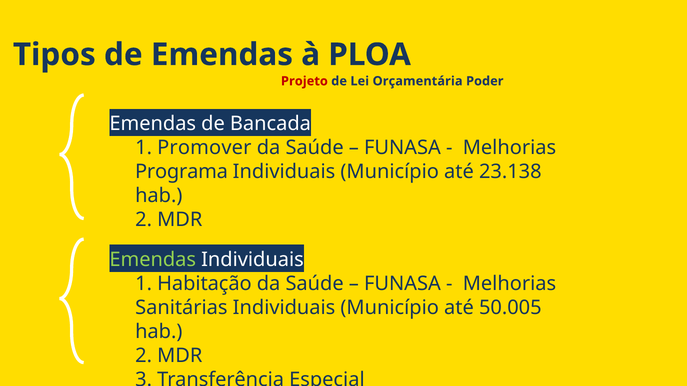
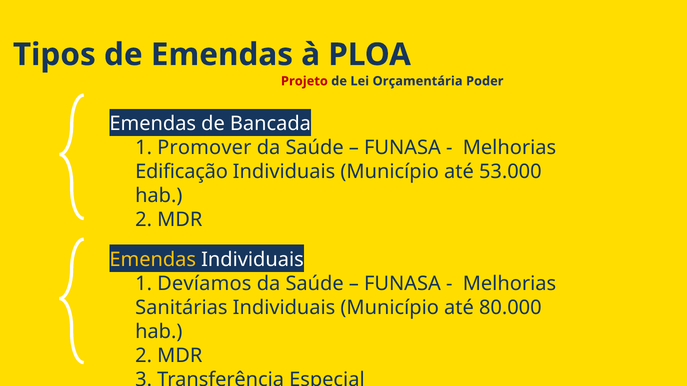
Programa: Programa -> Edificação (182, 172)
23.138: 23.138 -> 53.000 (510, 172)
Emendas colour: light green -> yellow (153, 260)
Habitação: Habitação -> Devíamos (204, 284)
50.005: 50.005 -> 80.000 (510, 308)
